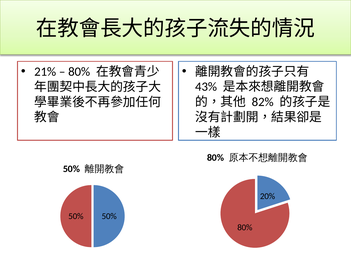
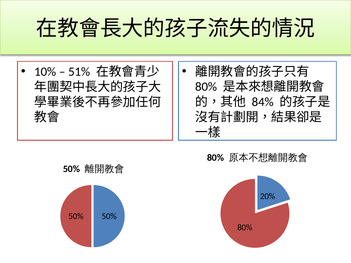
21%: 21% -> 10% (45, 72)
80%: 80% -> 51% (79, 72)
43%: 43% -> 80% (206, 87)
82%: 82% -> 84% (263, 102)
